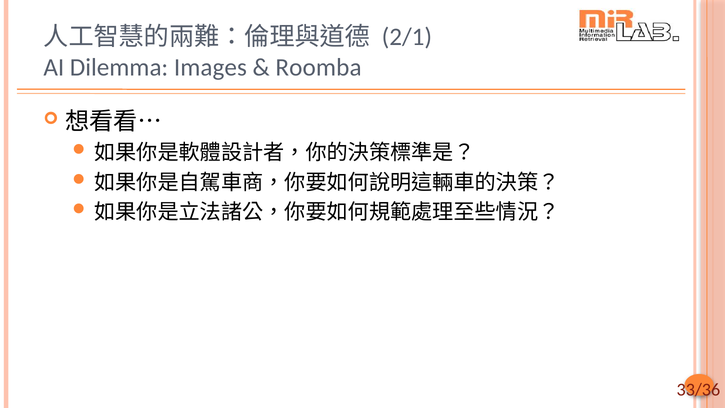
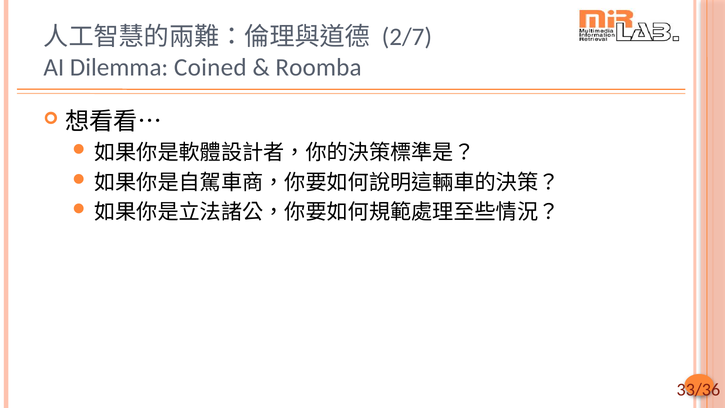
2/1: 2/1 -> 2/7 (407, 37)
Images: Images -> Coined (210, 67)
